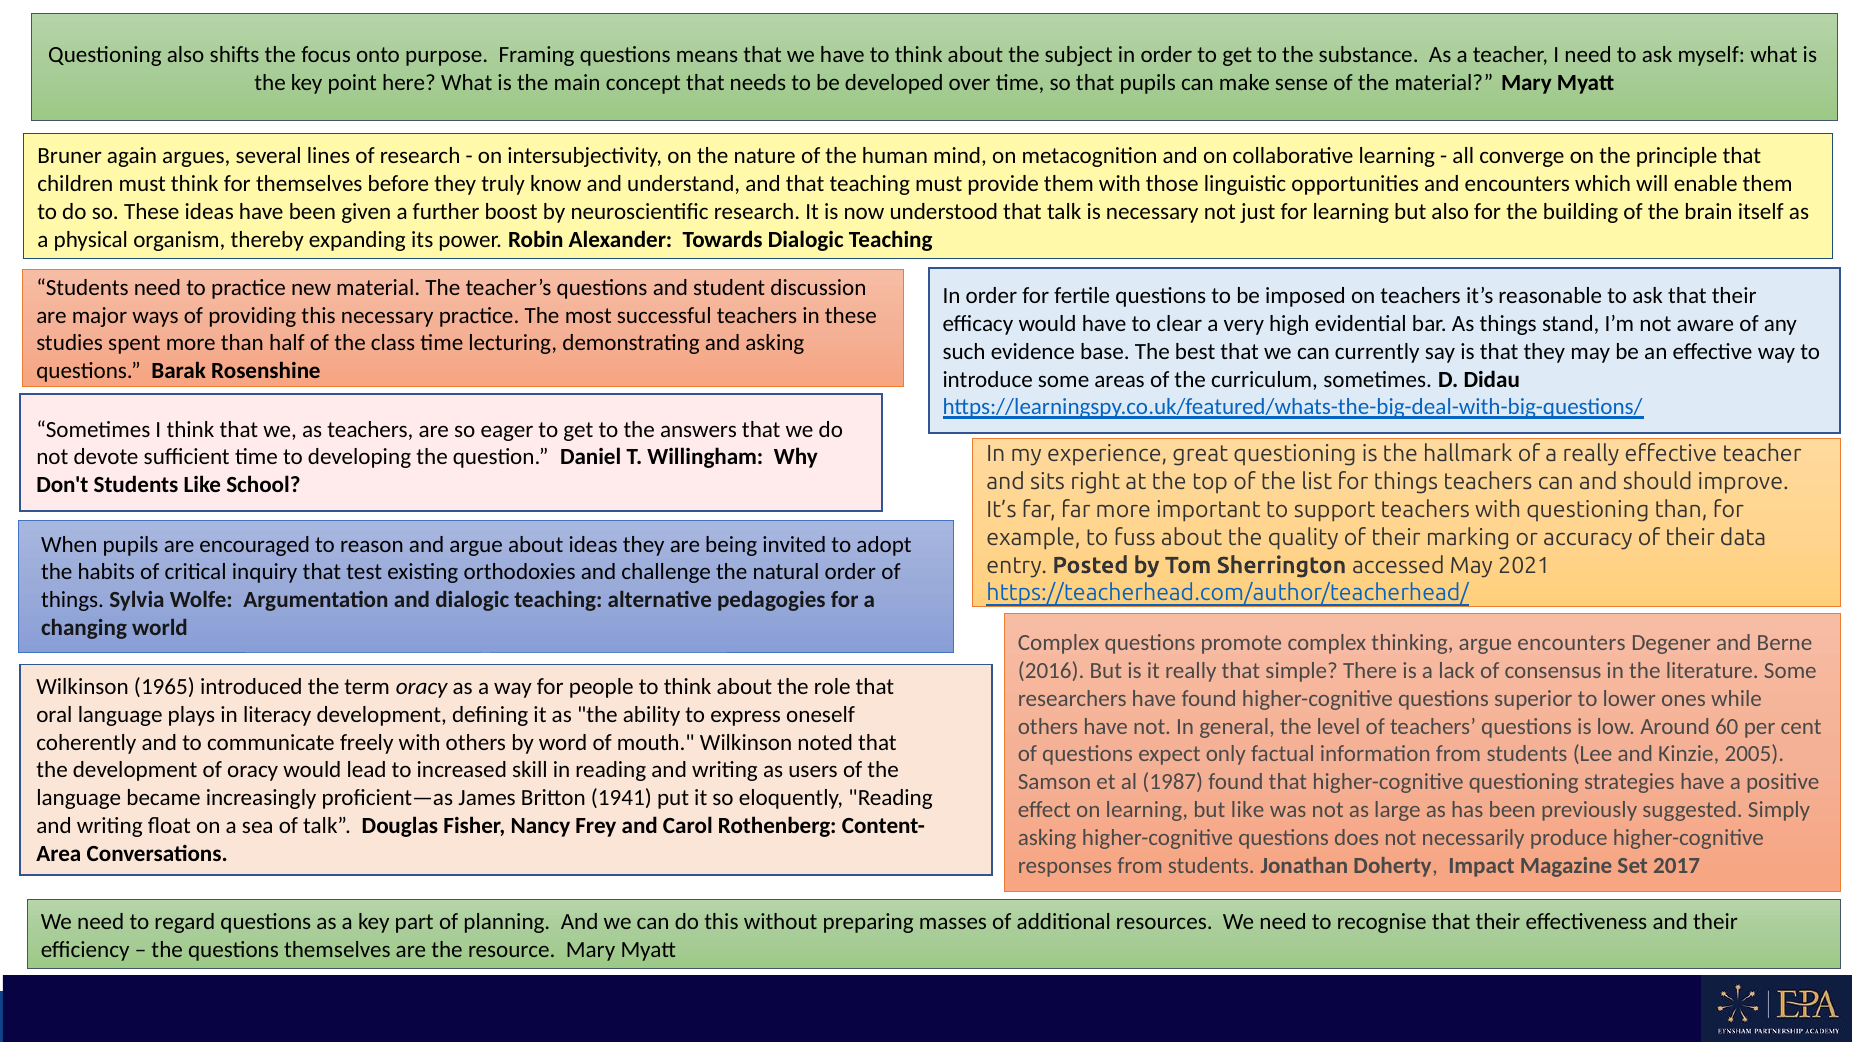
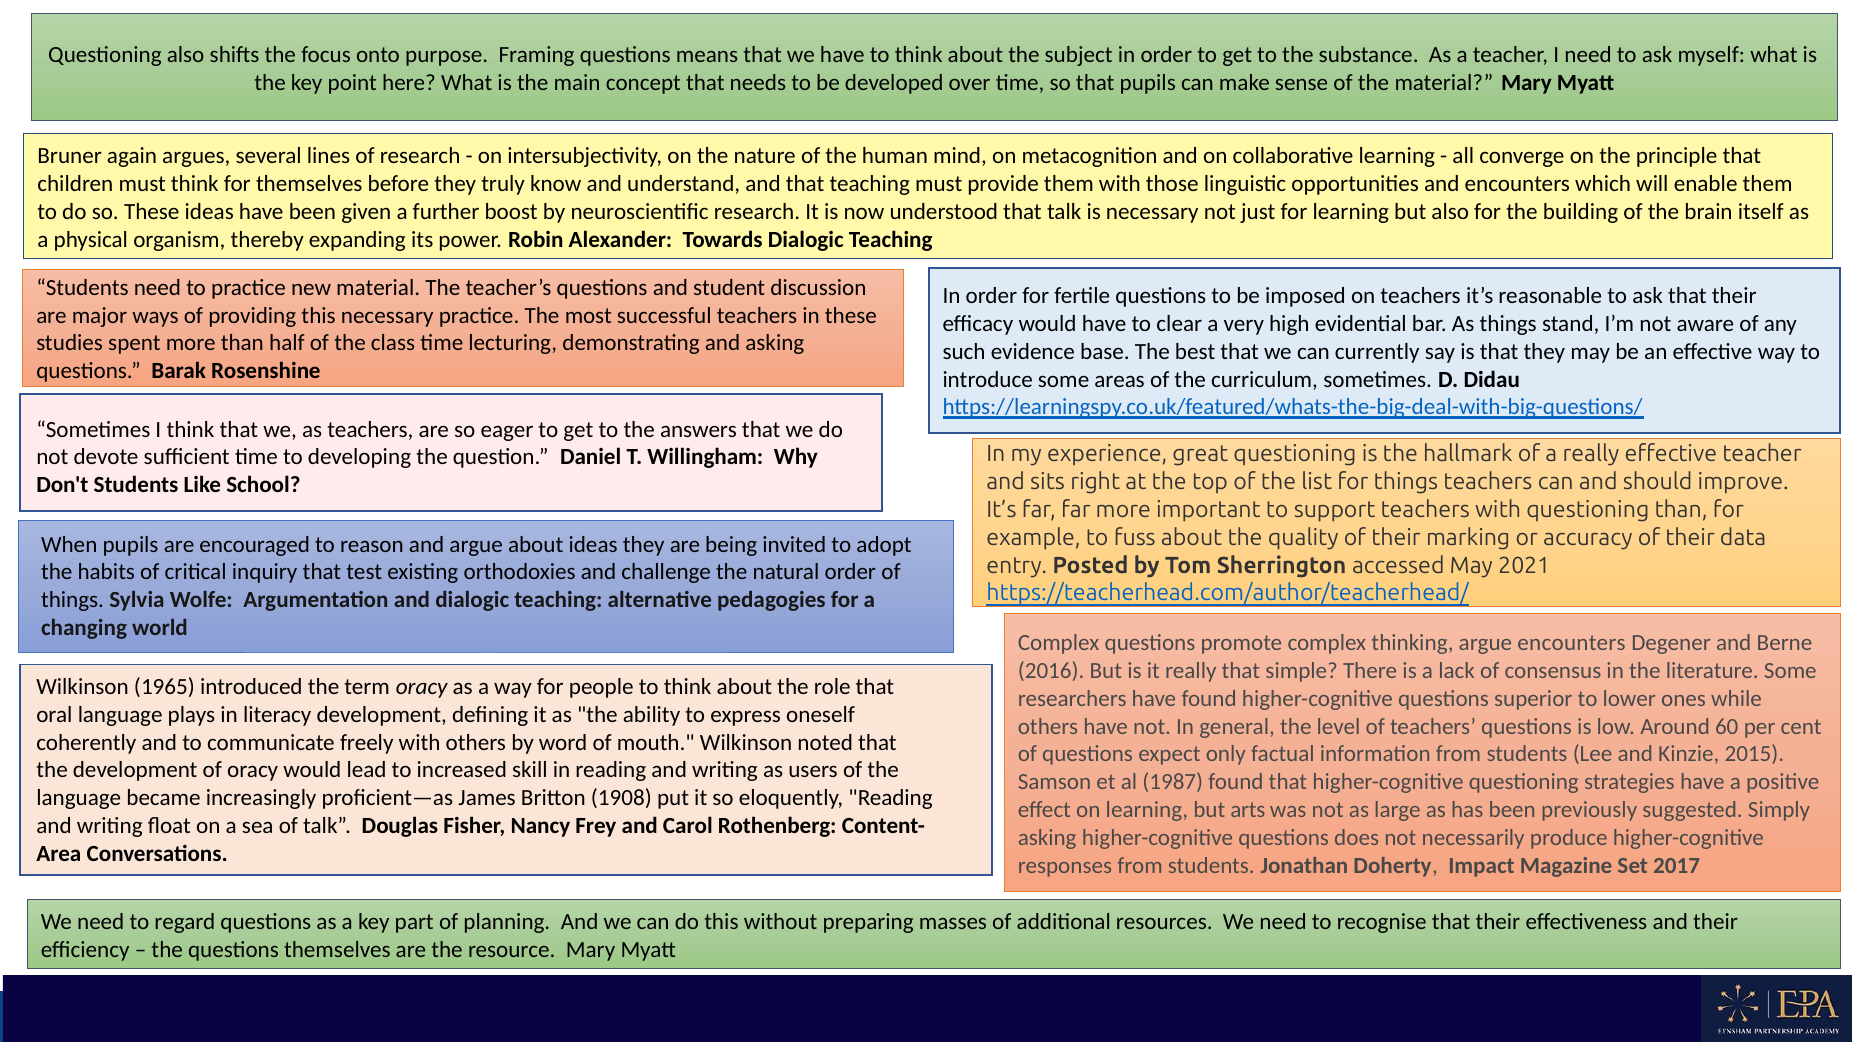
2005: 2005 -> 2015 (1754, 754)
1941: 1941 -> 1908 (621, 798)
but like: like -> arts (1248, 810)
